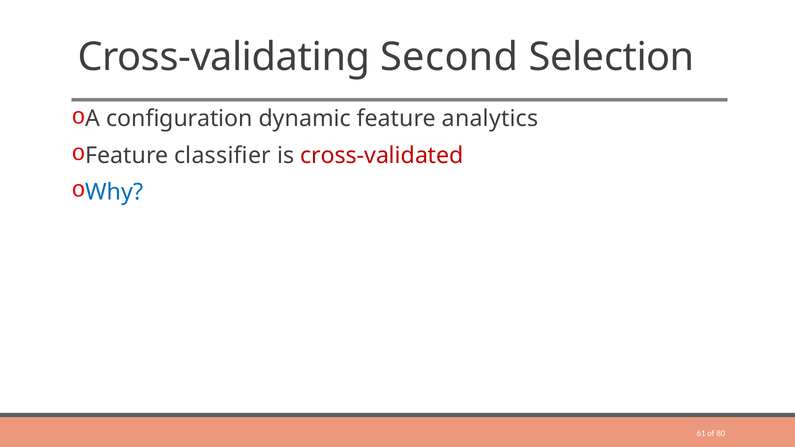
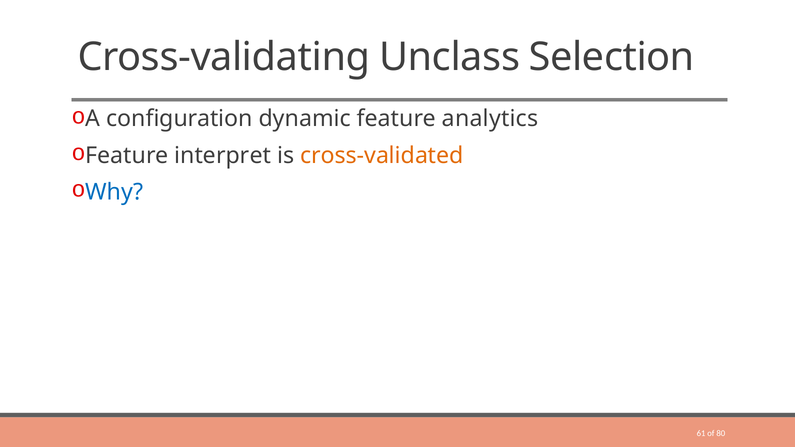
Second: Second -> Unclass (450, 57)
classifier: classifier -> interpret (223, 155)
cross-validated colour: red -> orange (382, 155)
